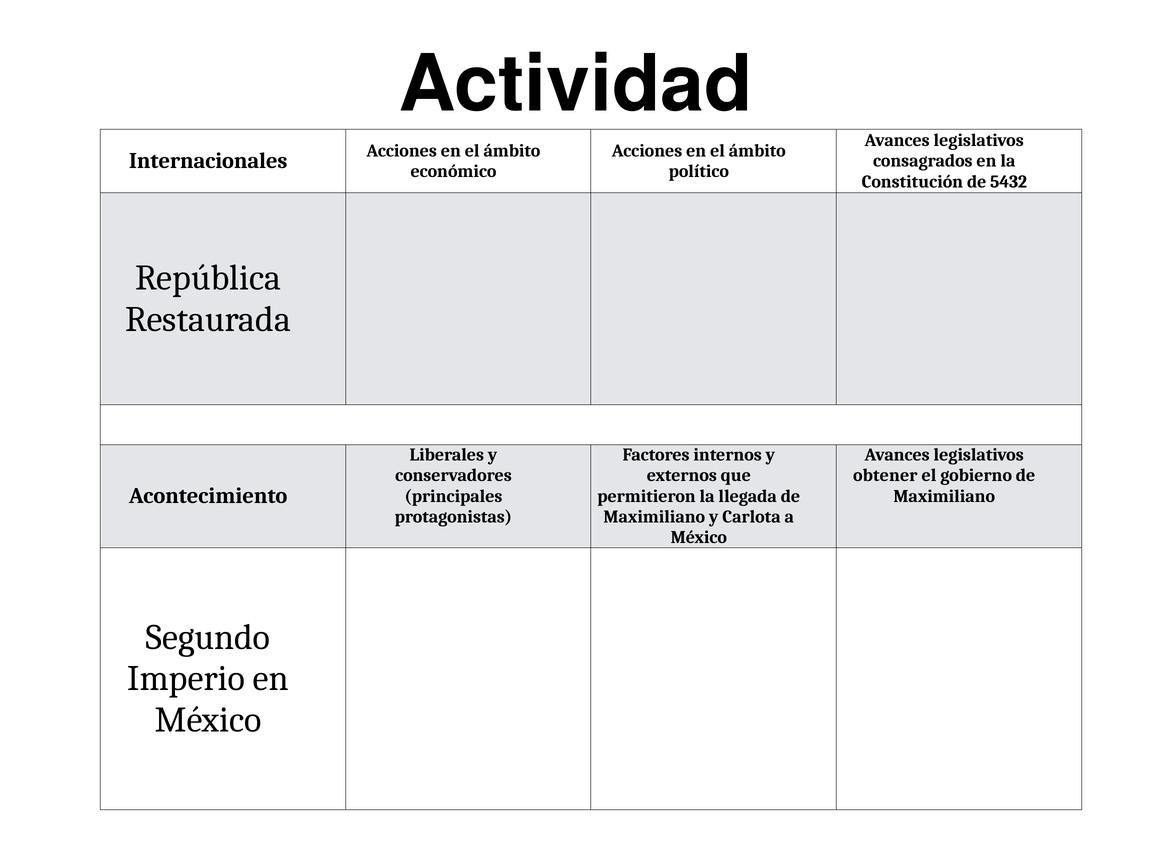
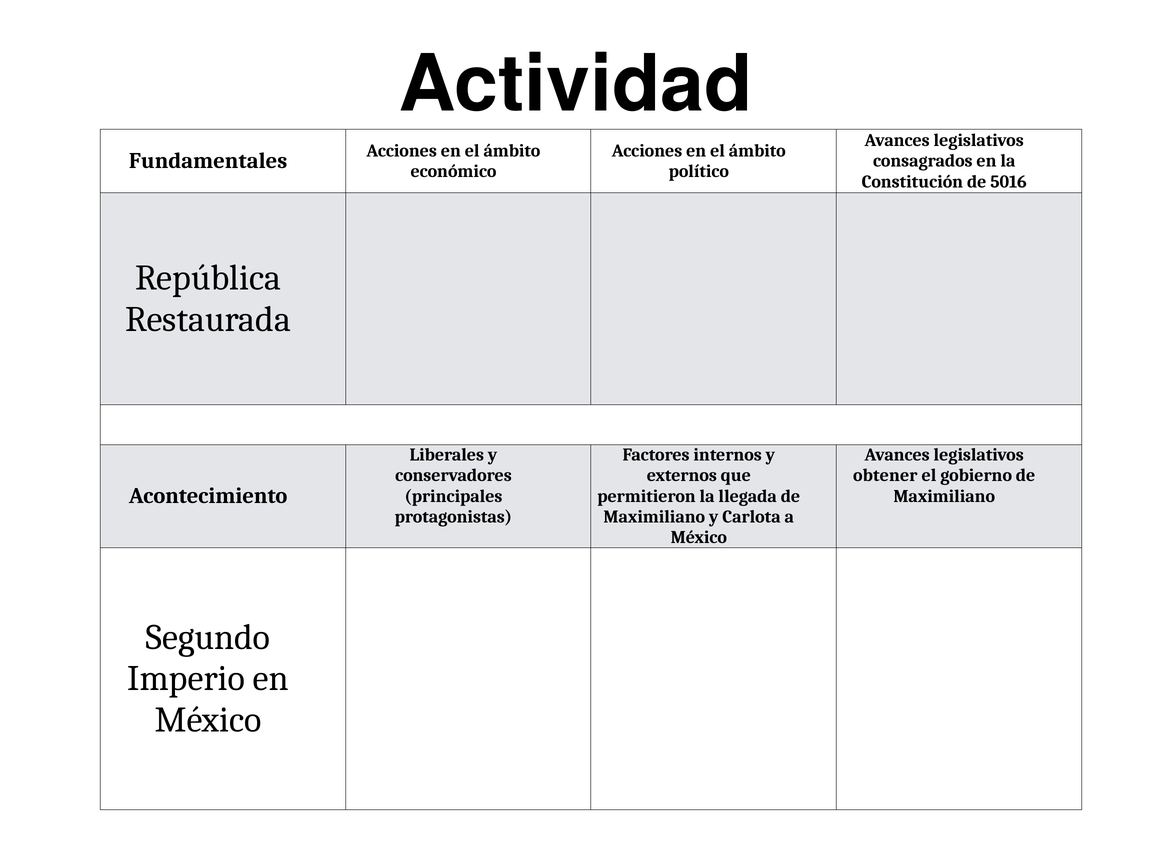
Internacionales: Internacionales -> Fundamentales (208, 161)
5432: 5432 -> 5016 (1009, 182)
